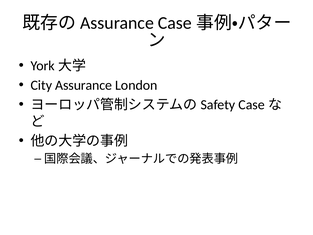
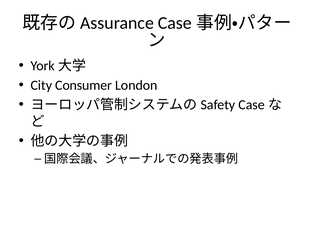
Assurance: Assurance -> Consumer (84, 85)
